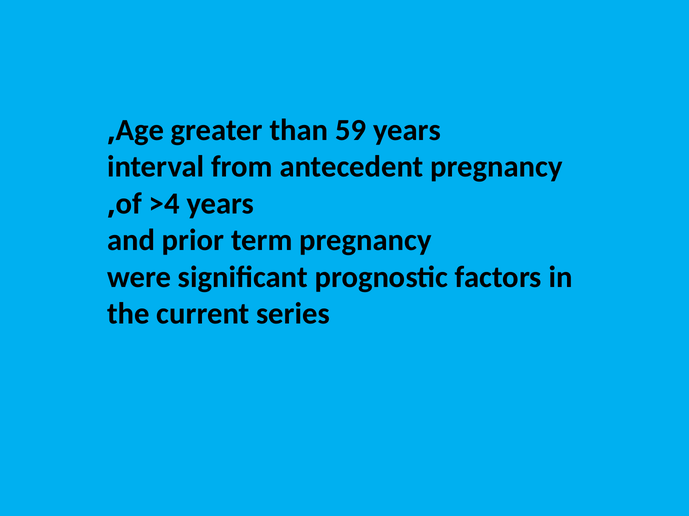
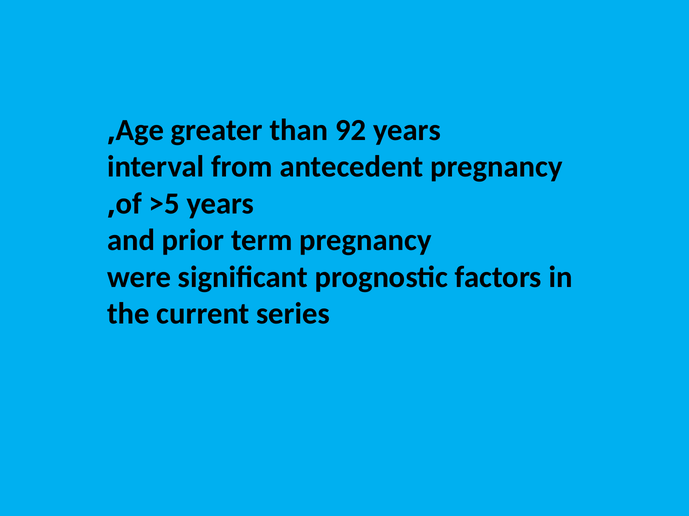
59: 59 -> 92 (351, 130)
>4: >4 -> >5 (164, 204)
